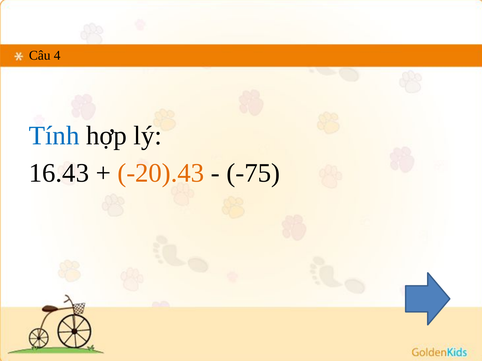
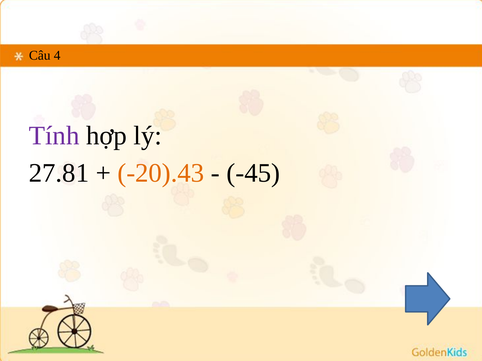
Tính colour: blue -> purple (54, 136)
16.43: 16.43 -> 27.81 (59, 173)
-75: -75 -> -45 (253, 173)
